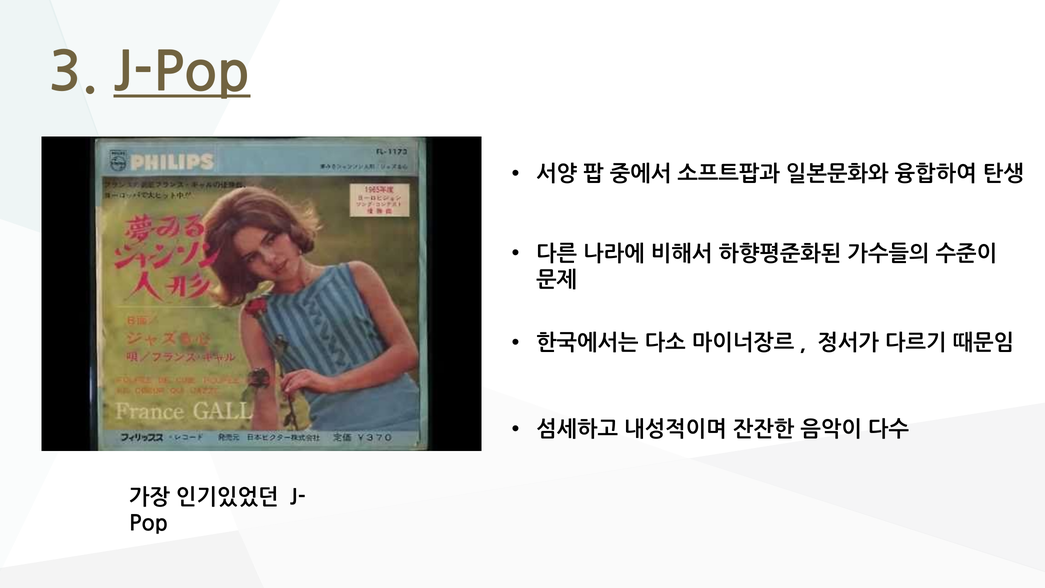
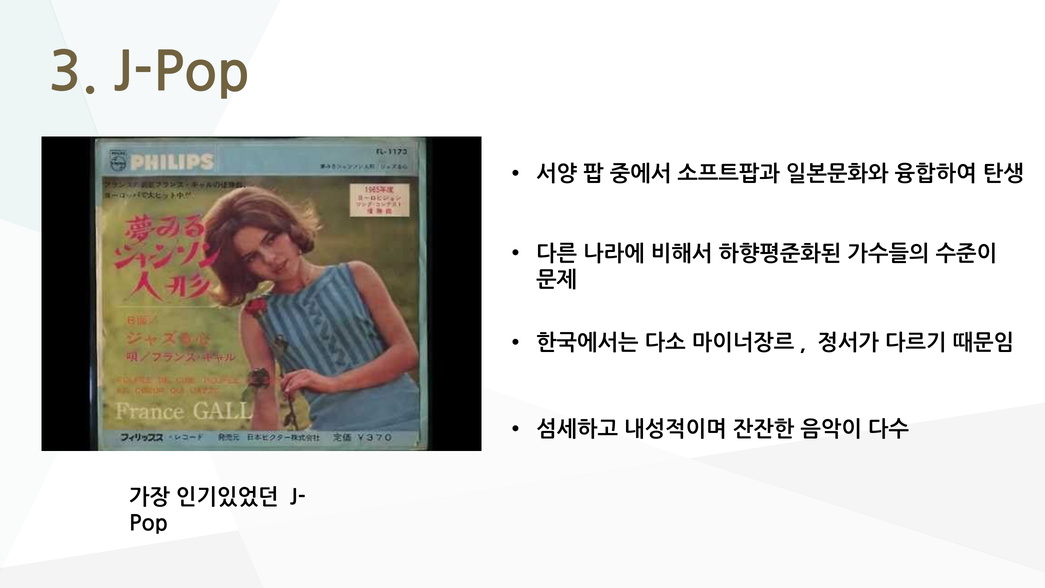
J-Pop underline: present -> none (182, 73)
